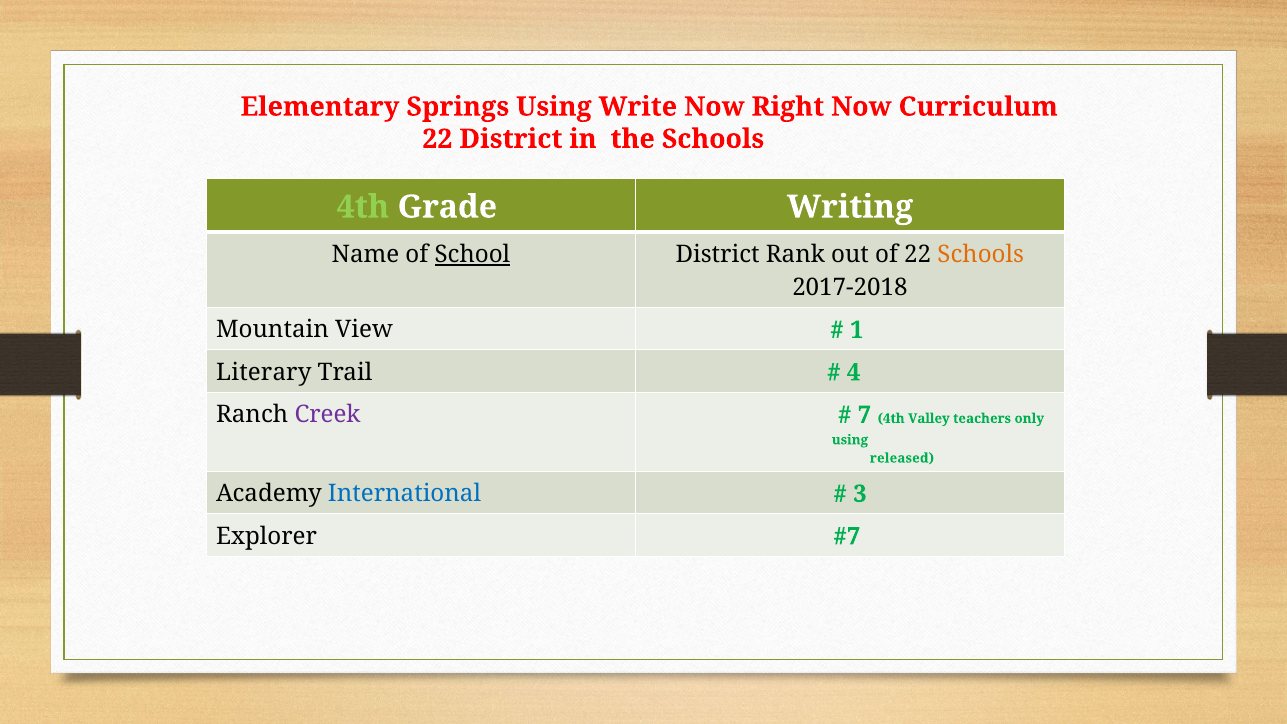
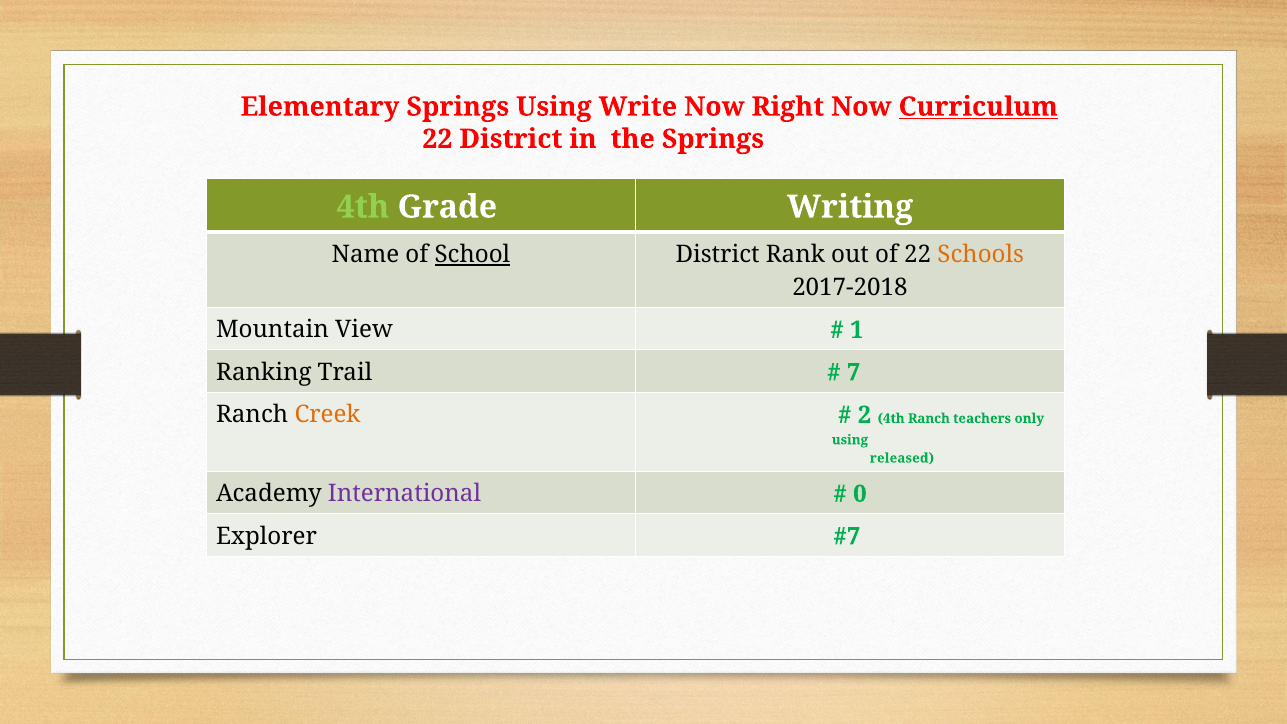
Curriculum underline: none -> present (978, 107)
the Schools: Schools -> Springs (713, 139)
Literary: Literary -> Ranking (264, 372)
4: 4 -> 7 (854, 372)
Creek colour: purple -> orange (328, 415)
7: 7 -> 2 (864, 415)
4th Valley: Valley -> Ranch (929, 418)
International colour: blue -> purple (404, 494)
3: 3 -> 0 (860, 494)
